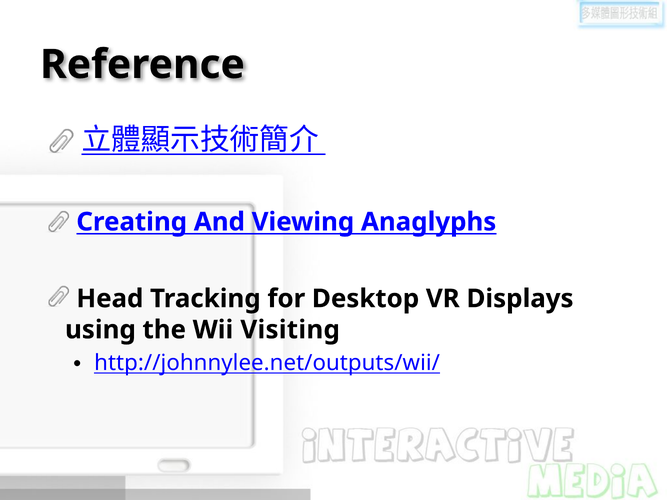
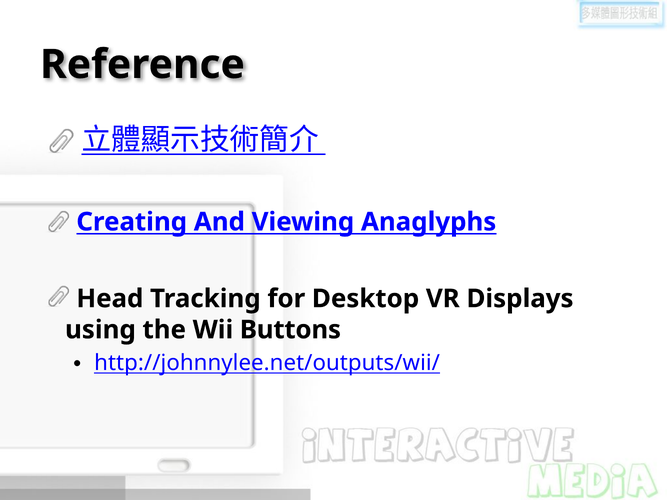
Visiting: Visiting -> Buttons (290, 330)
